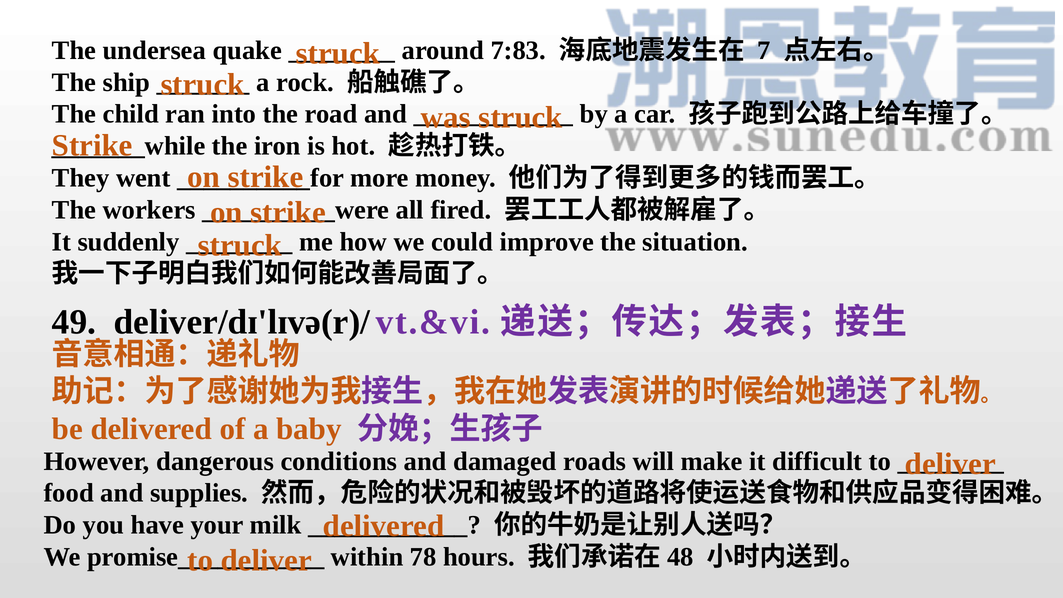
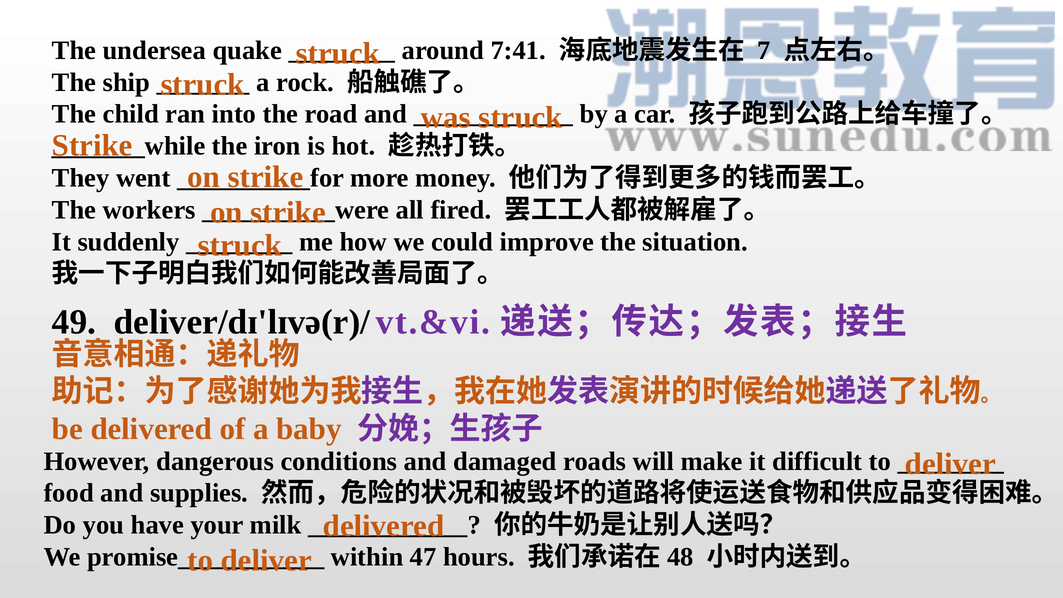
7:83: 7:83 -> 7:41 (518, 50)
78: 78 -> 47 (423, 557)
